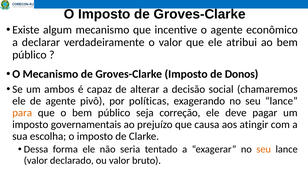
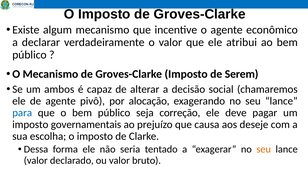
Donos: Donos -> Serem (242, 74)
políticas: políticas -> alocação (149, 101)
para colour: orange -> blue (22, 113)
atingir: atingir -> deseje (254, 125)
